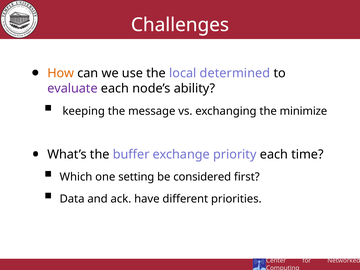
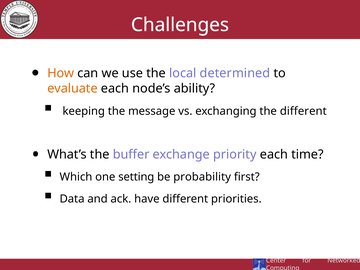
evaluate colour: purple -> orange (72, 88)
the minimize: minimize -> different (303, 111)
considered: considered -> probability (202, 177)
